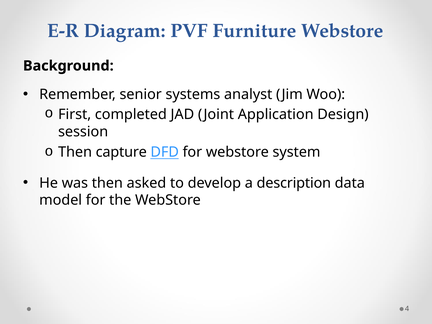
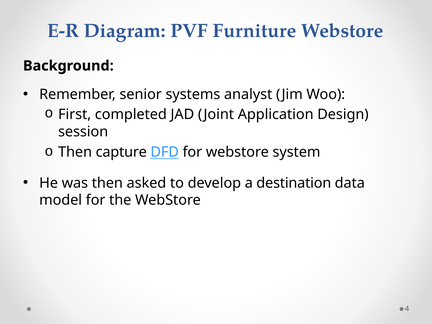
description: description -> destination (294, 183)
